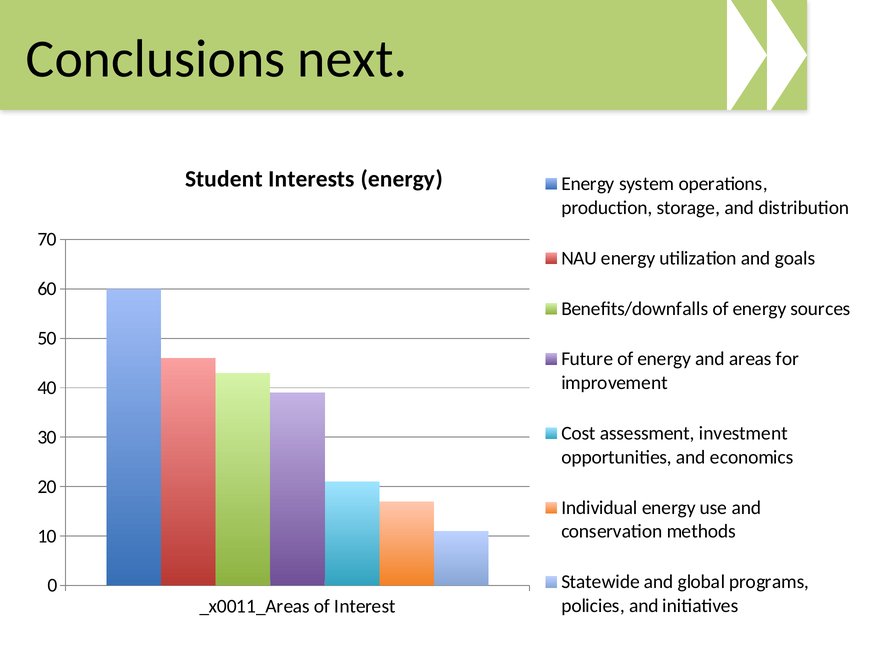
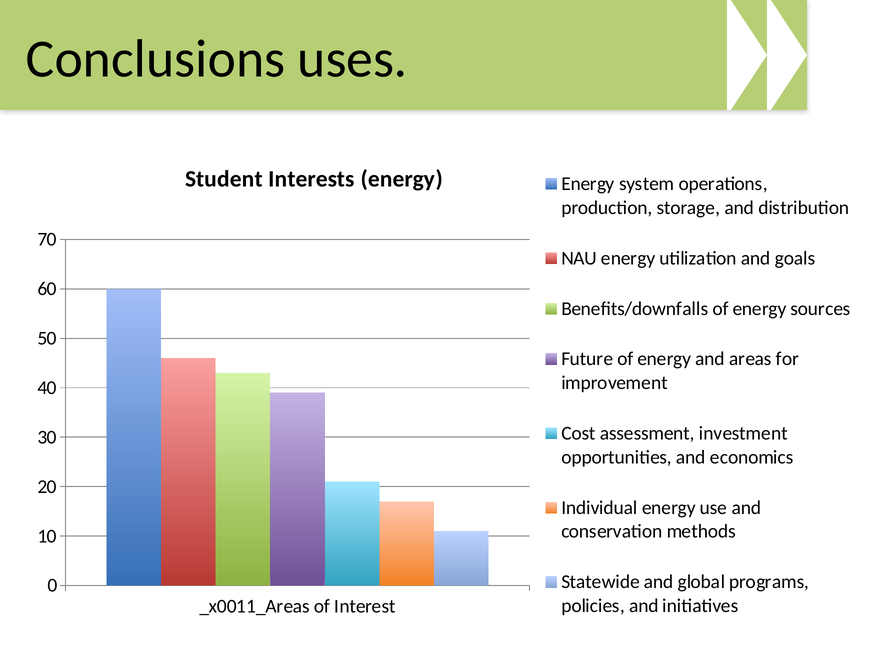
next: next -> uses (352, 59)
